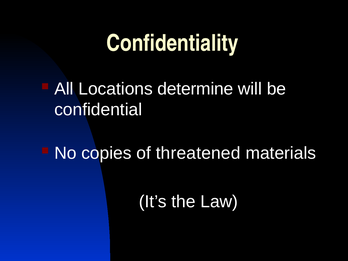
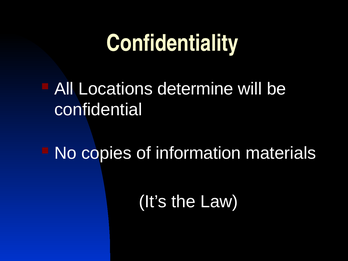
threatened: threatened -> information (198, 153)
